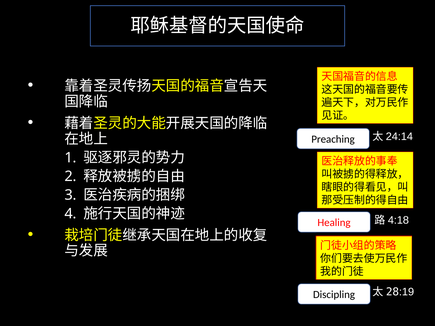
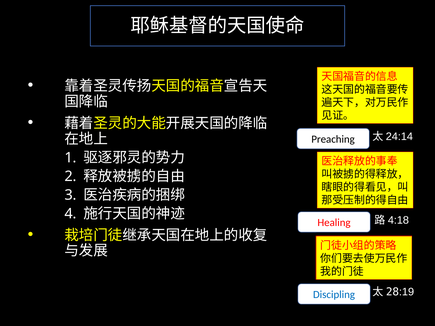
Discipling colour: black -> blue (334, 295)
